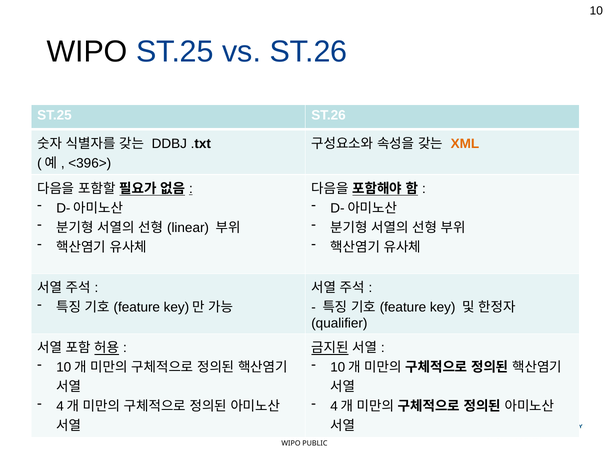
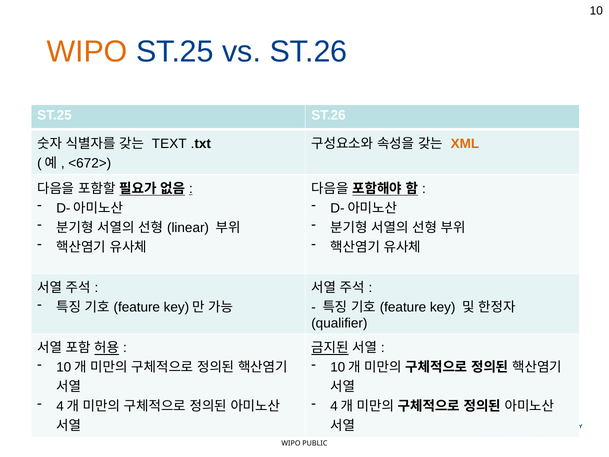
WIPO colour: black -> orange (87, 52)
DDBJ: DDBJ -> TEXT (169, 143)
<396>: <396> -> <672> (90, 163)
